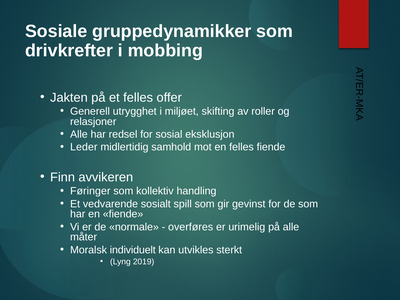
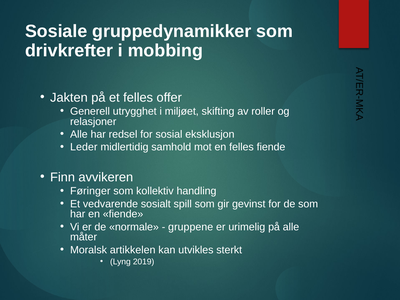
overføres: overføres -> gruppene (191, 227)
individuelt: individuelt -> artikkelen (133, 250)
